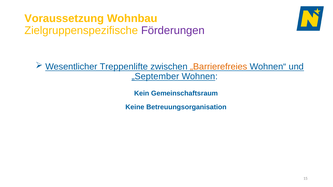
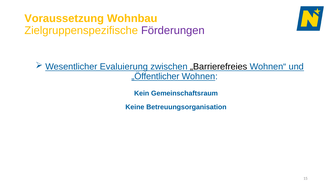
Treppenlifte: Treppenlifte -> Evaluierung (124, 67)
„Barrierefreies colour: orange -> black (219, 67)
„September: „September -> „Öffentlicher (155, 77)
